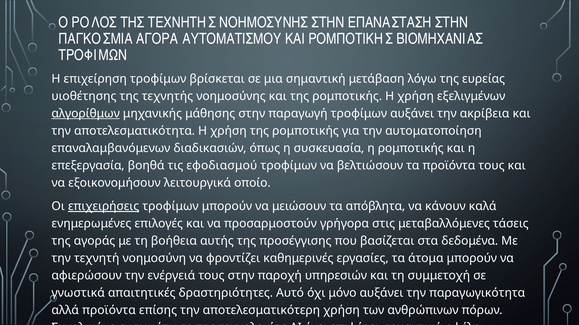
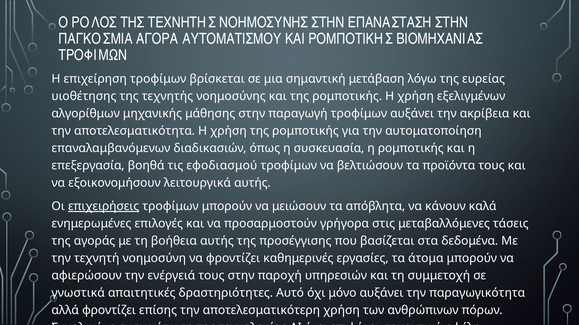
αλγορίθμων underline: present -> none (86, 114)
λειτουργικά οποίο: οποίο -> αυτής (252, 183)
αλλά προϊόντα: προϊόντα -> φροντίζει (109, 311)
